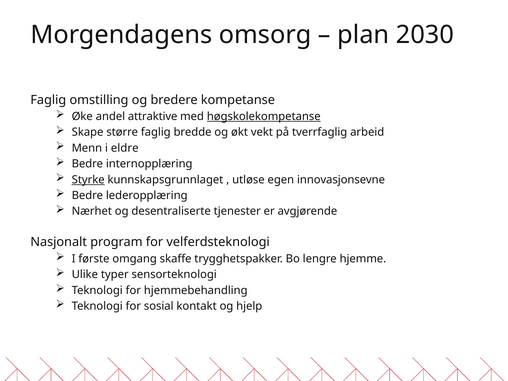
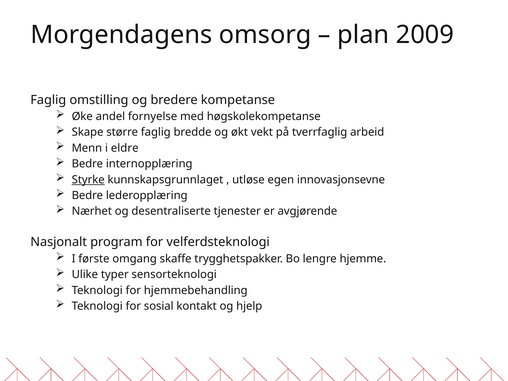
2030: 2030 -> 2009 (425, 35)
attraktive: attraktive -> fornyelse (153, 116)
høgskolekompetanse underline: present -> none (264, 116)
